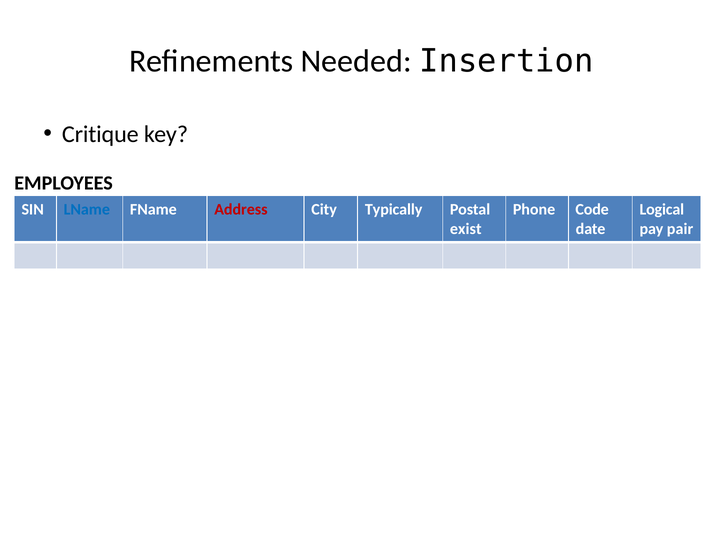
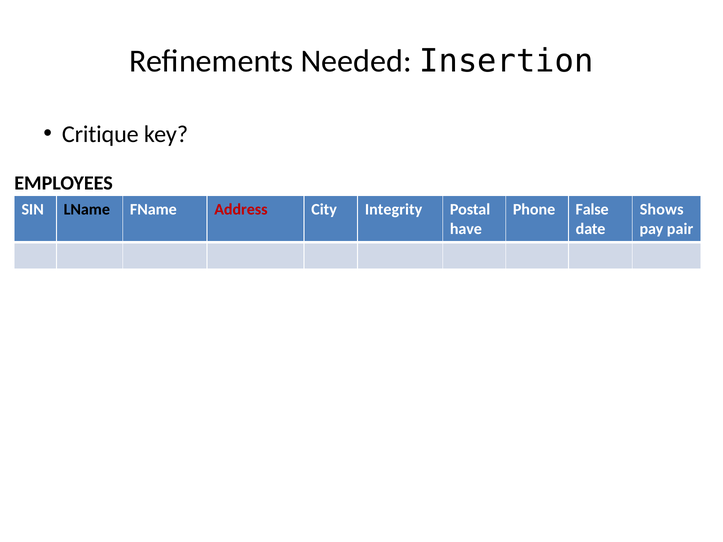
LName colour: blue -> black (87, 209)
Typically: Typically -> Integrity (394, 209)
Code: Code -> False (592, 209)
Logical: Logical -> Shows (662, 209)
exist: exist -> have (466, 229)
